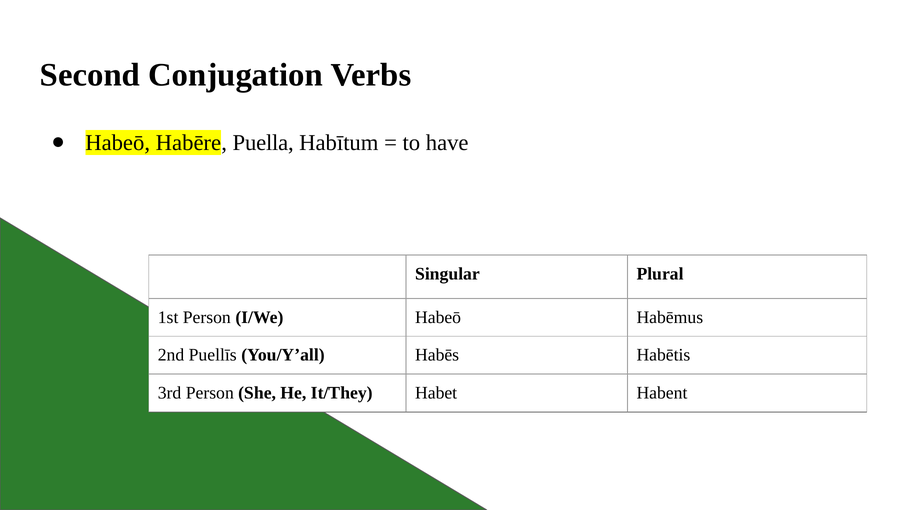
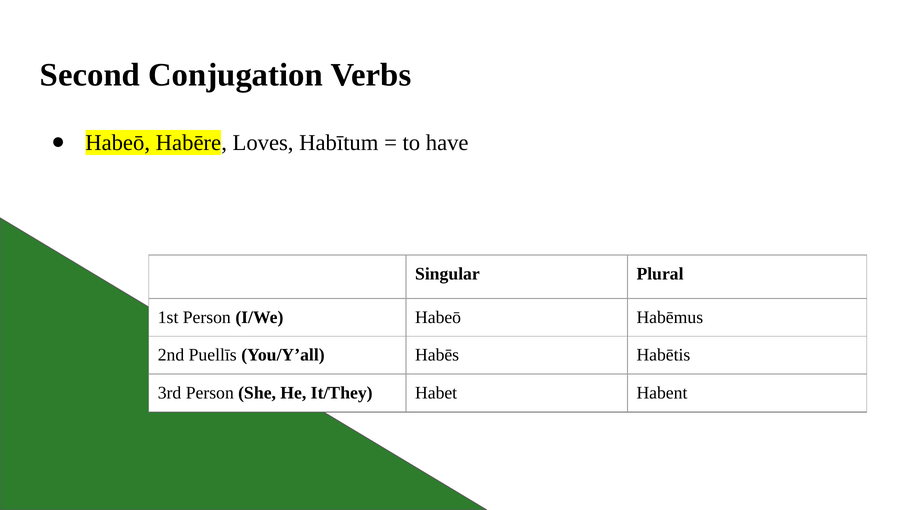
Puella: Puella -> Loves (263, 143)
